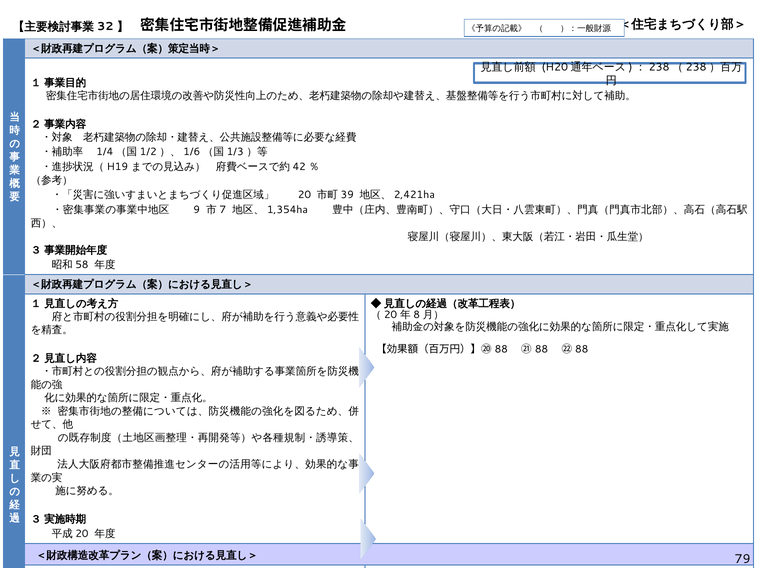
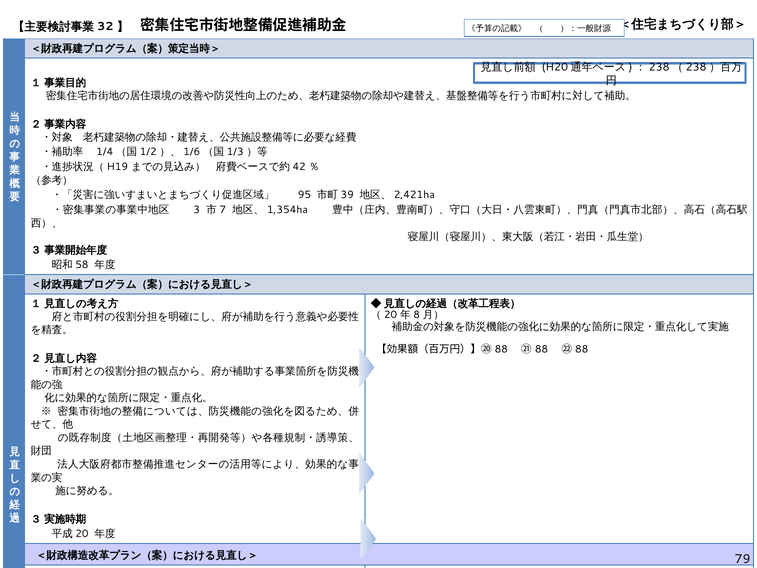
20: 20 -> 95 (304, 195)
9: 9 -> 3 (197, 210)
